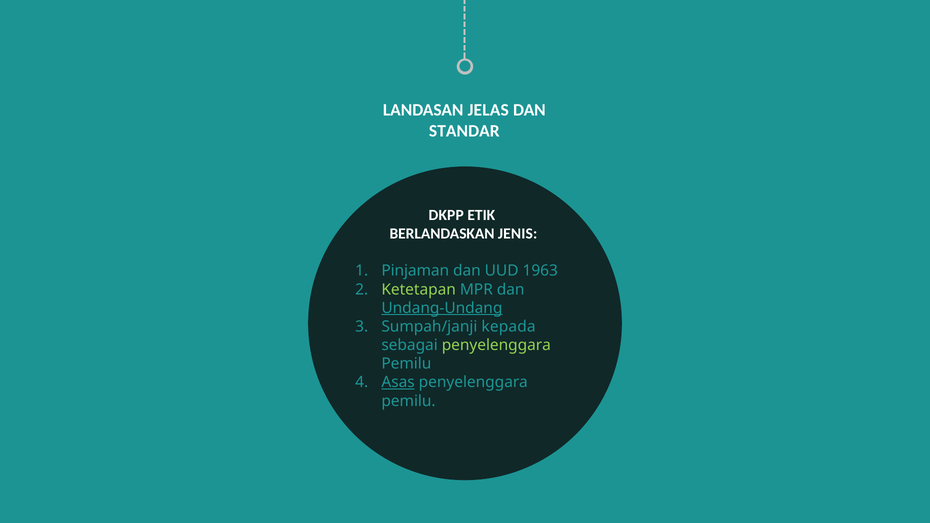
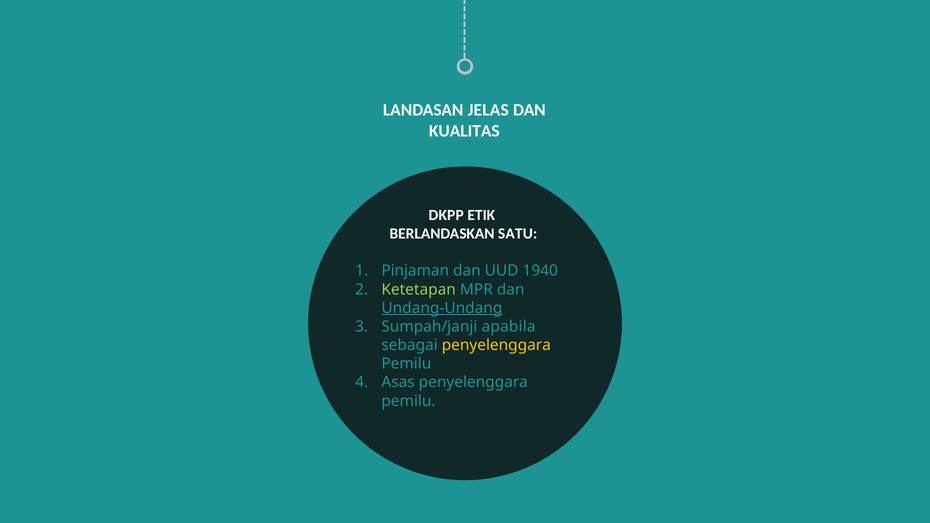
STANDAR: STANDAR -> KUALITAS (464, 131)
JENIS: JENIS -> SATU (518, 234)
1963: 1963 -> 1940 (540, 271)
kepada: kepada -> apabila (509, 327)
penyelenggara colour: light green -> yellow (496, 345)
Asas underline: present -> none (398, 382)
